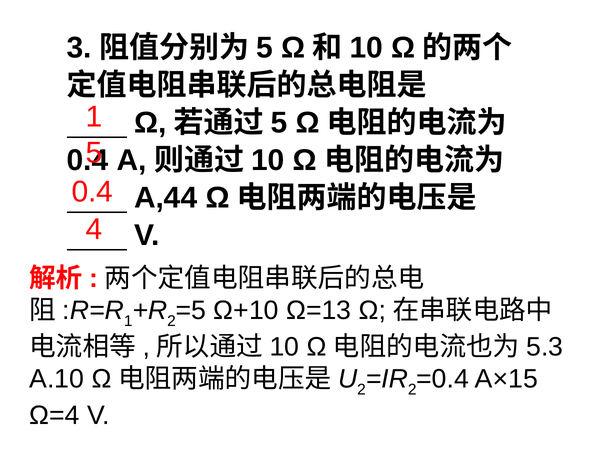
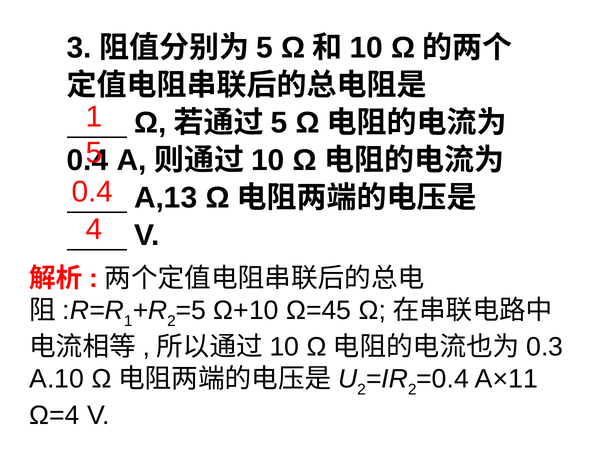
A,44: A,44 -> A,13 (166, 198)
Ω=13: Ω=13 -> Ω=45 (319, 311)
5.3: 5.3 -> 0.3 (545, 347)
A×15: A×15 -> A×11 (506, 379)
